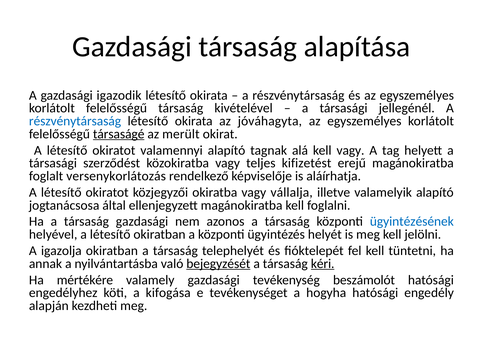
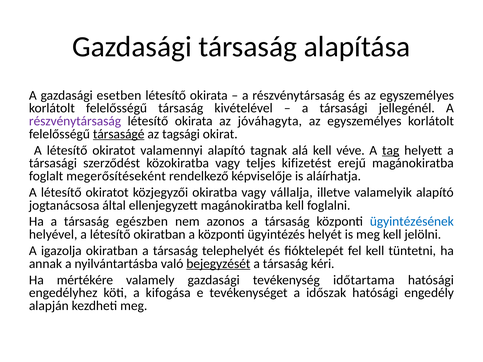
igazodik: igazodik -> esetben (119, 95)
részvénytársaság colour: blue -> purple (75, 121)
merült: merült -> tagsági (181, 134)
kell vagy: vagy -> véve (350, 150)
tag underline: none -> present (391, 150)
versenykorlátozás: versenykorlátozás -> megerősítéseként (116, 176)
társaság gazdasági: gazdasági -> egészben (142, 222)
kéri underline: present -> none (323, 264)
beszámolót: beszámolót -> időtartama (364, 280)
hogyha: hogyha -> időszak (326, 293)
